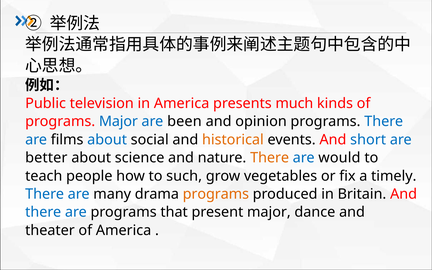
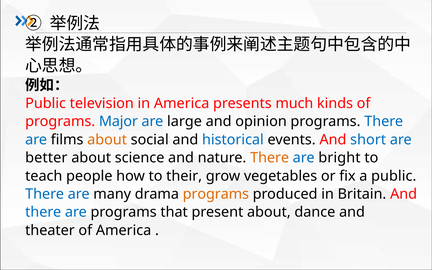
been: been -> large (184, 122)
about colour: blue -> orange (107, 140)
historical colour: orange -> blue (233, 140)
would: would -> bright (339, 158)
such: such -> their (184, 176)
a timely: timely -> public (394, 176)
present major: major -> about (269, 212)
